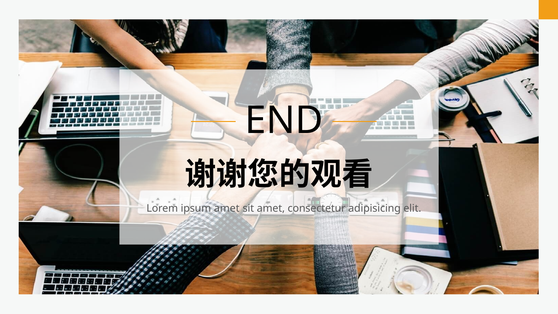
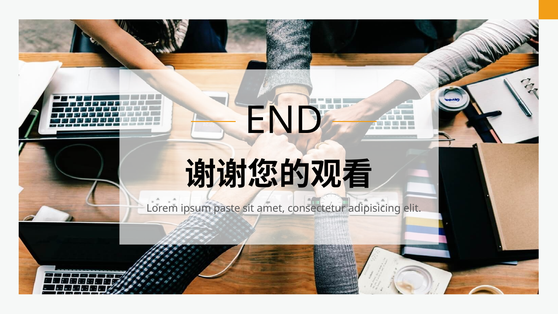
ipsum amet: amet -> paste (227, 208)
